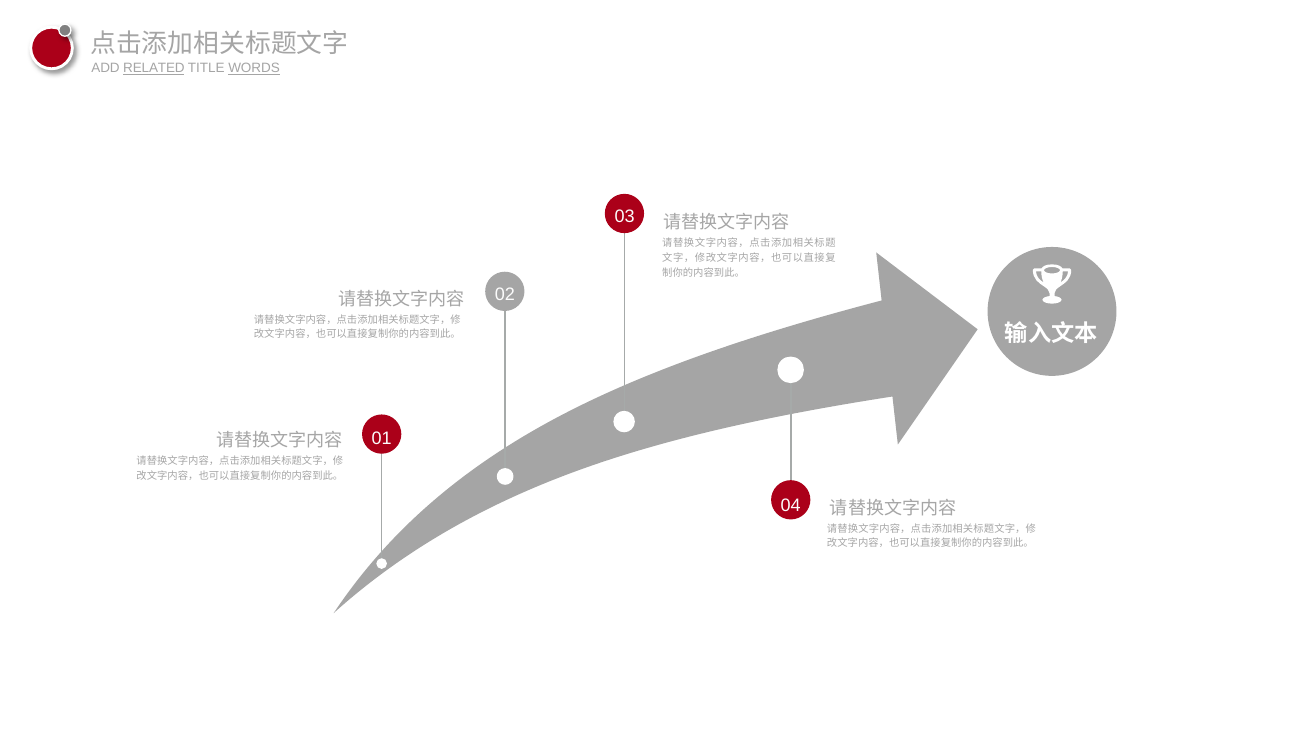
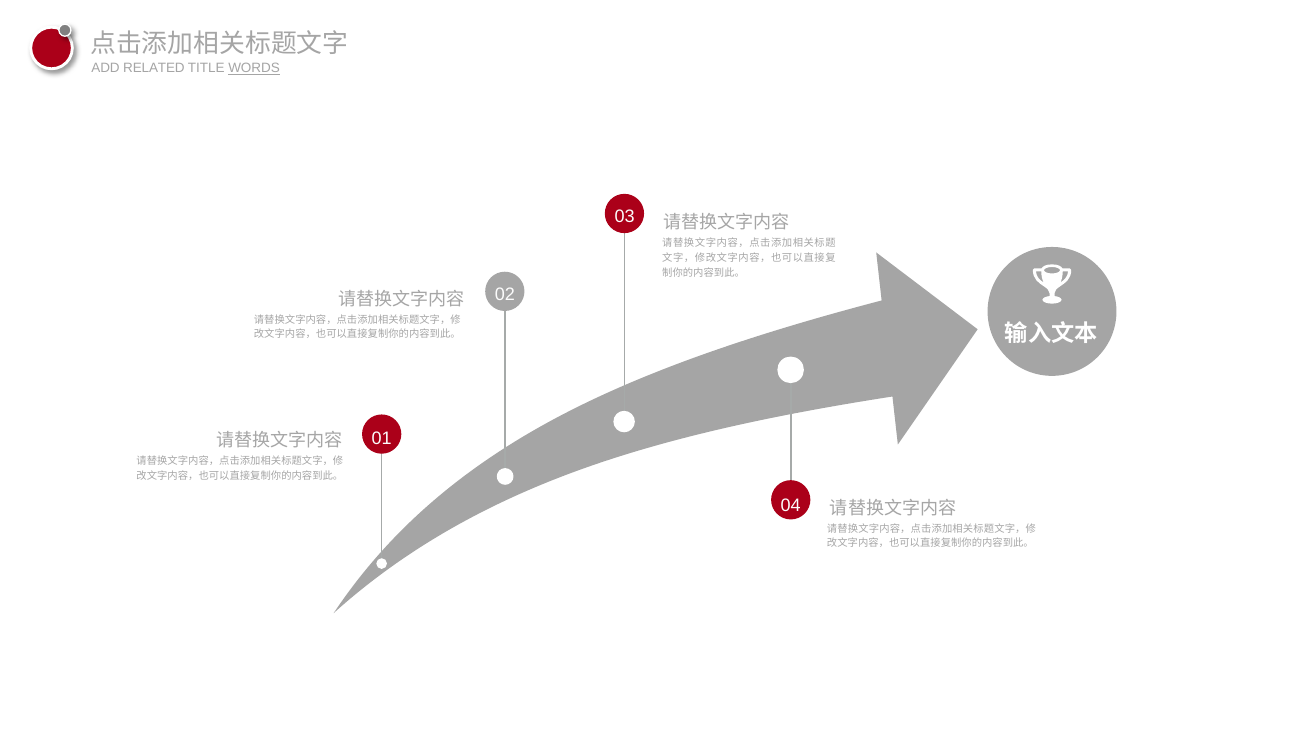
RELATED underline: present -> none (154, 69)
